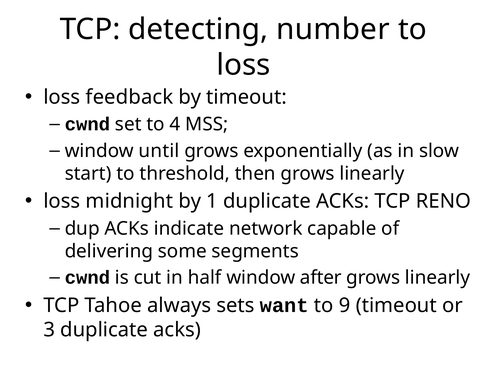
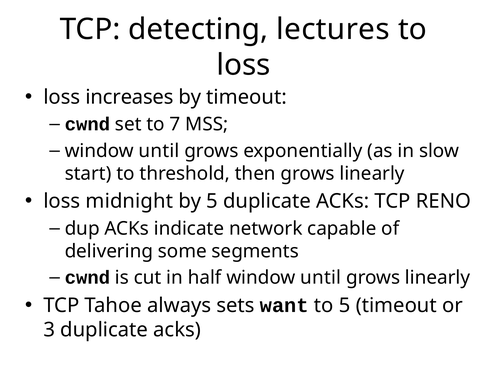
number: number -> lectures (333, 29)
feedback: feedback -> increases (130, 97)
4: 4 -> 7 (175, 124)
by 1: 1 -> 5 (212, 201)
half window after: after -> until (321, 278)
to 9: 9 -> 5 (345, 306)
